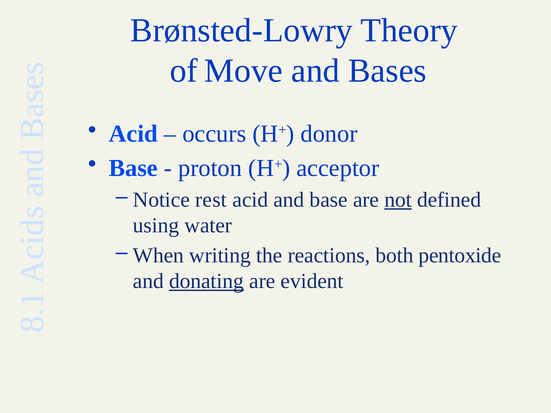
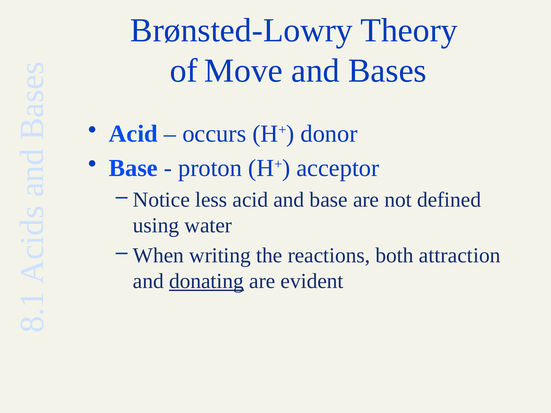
rest: rest -> less (211, 200)
not underline: present -> none (398, 200)
pentoxide: pentoxide -> attraction (460, 256)
